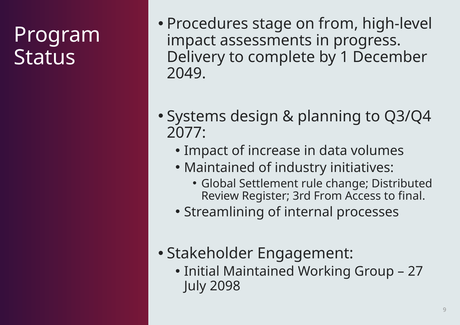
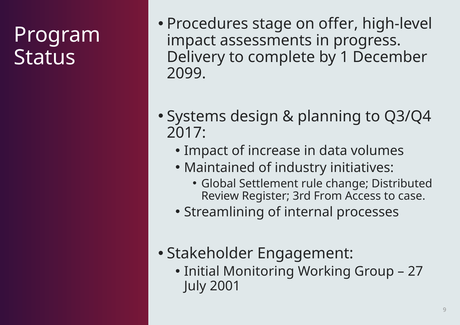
on from: from -> offer (338, 24)
2049: 2049 -> 2099 (186, 74)
2077: 2077 -> 2017 (186, 133)
final: final -> case (412, 196)
Initial Maintained: Maintained -> Monitoring (259, 272)
2098: 2098 -> 2001 (225, 286)
